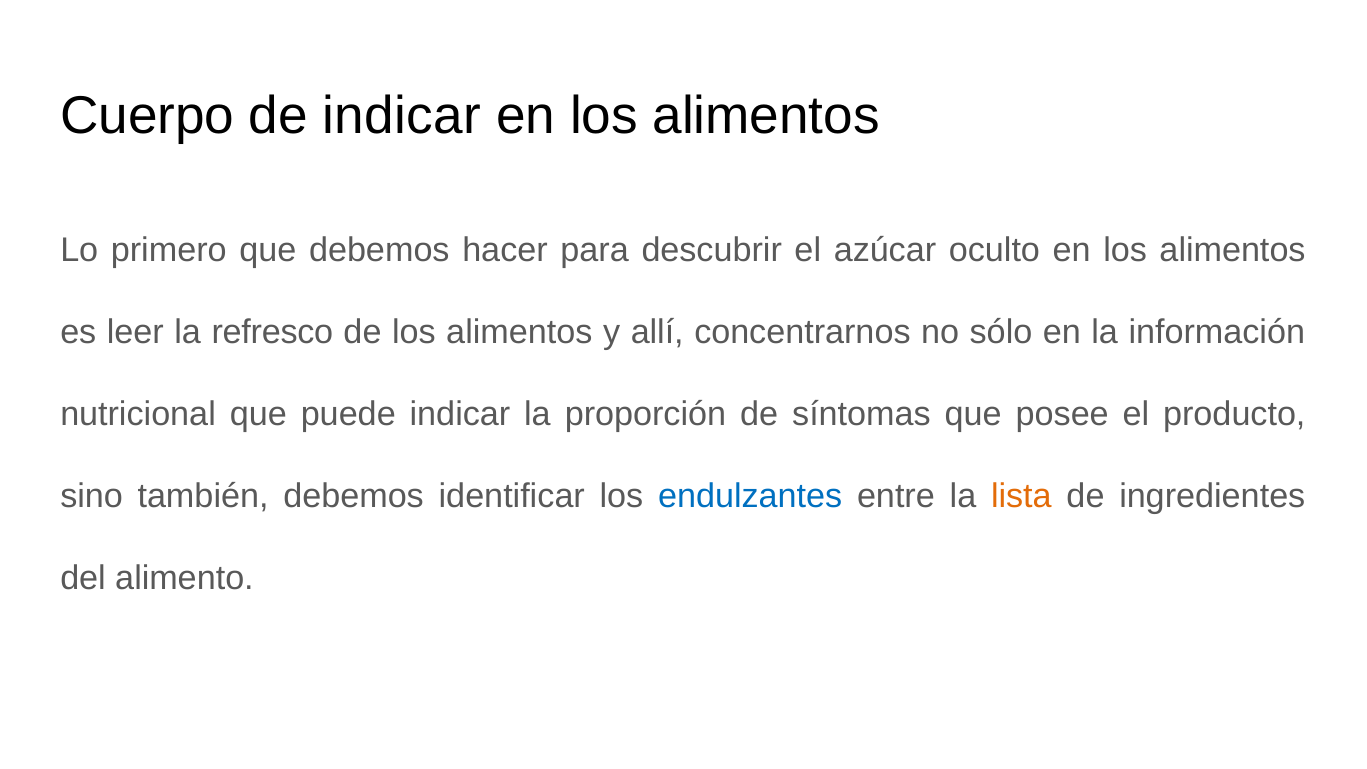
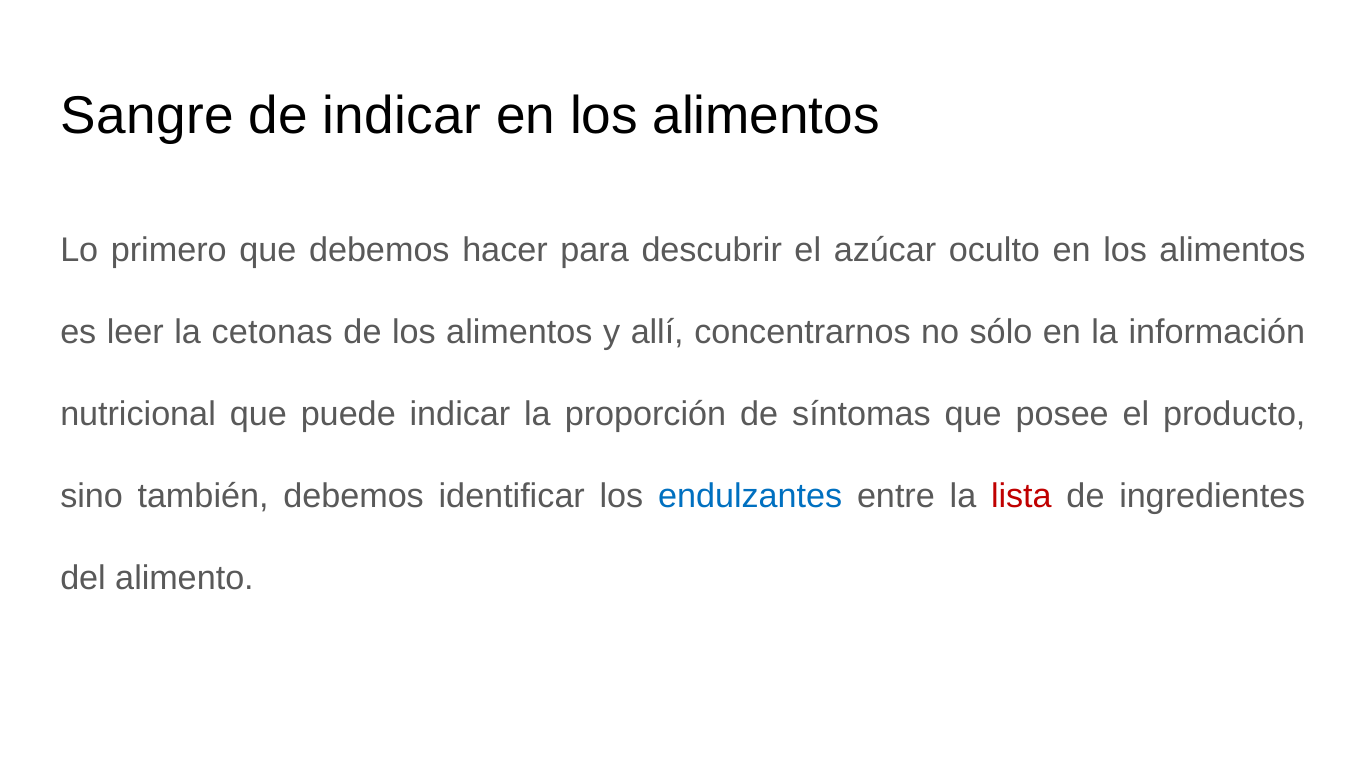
Cuerpo: Cuerpo -> Sangre (147, 116)
refresco: refresco -> cetonas (272, 332)
lista colour: orange -> red (1021, 496)
